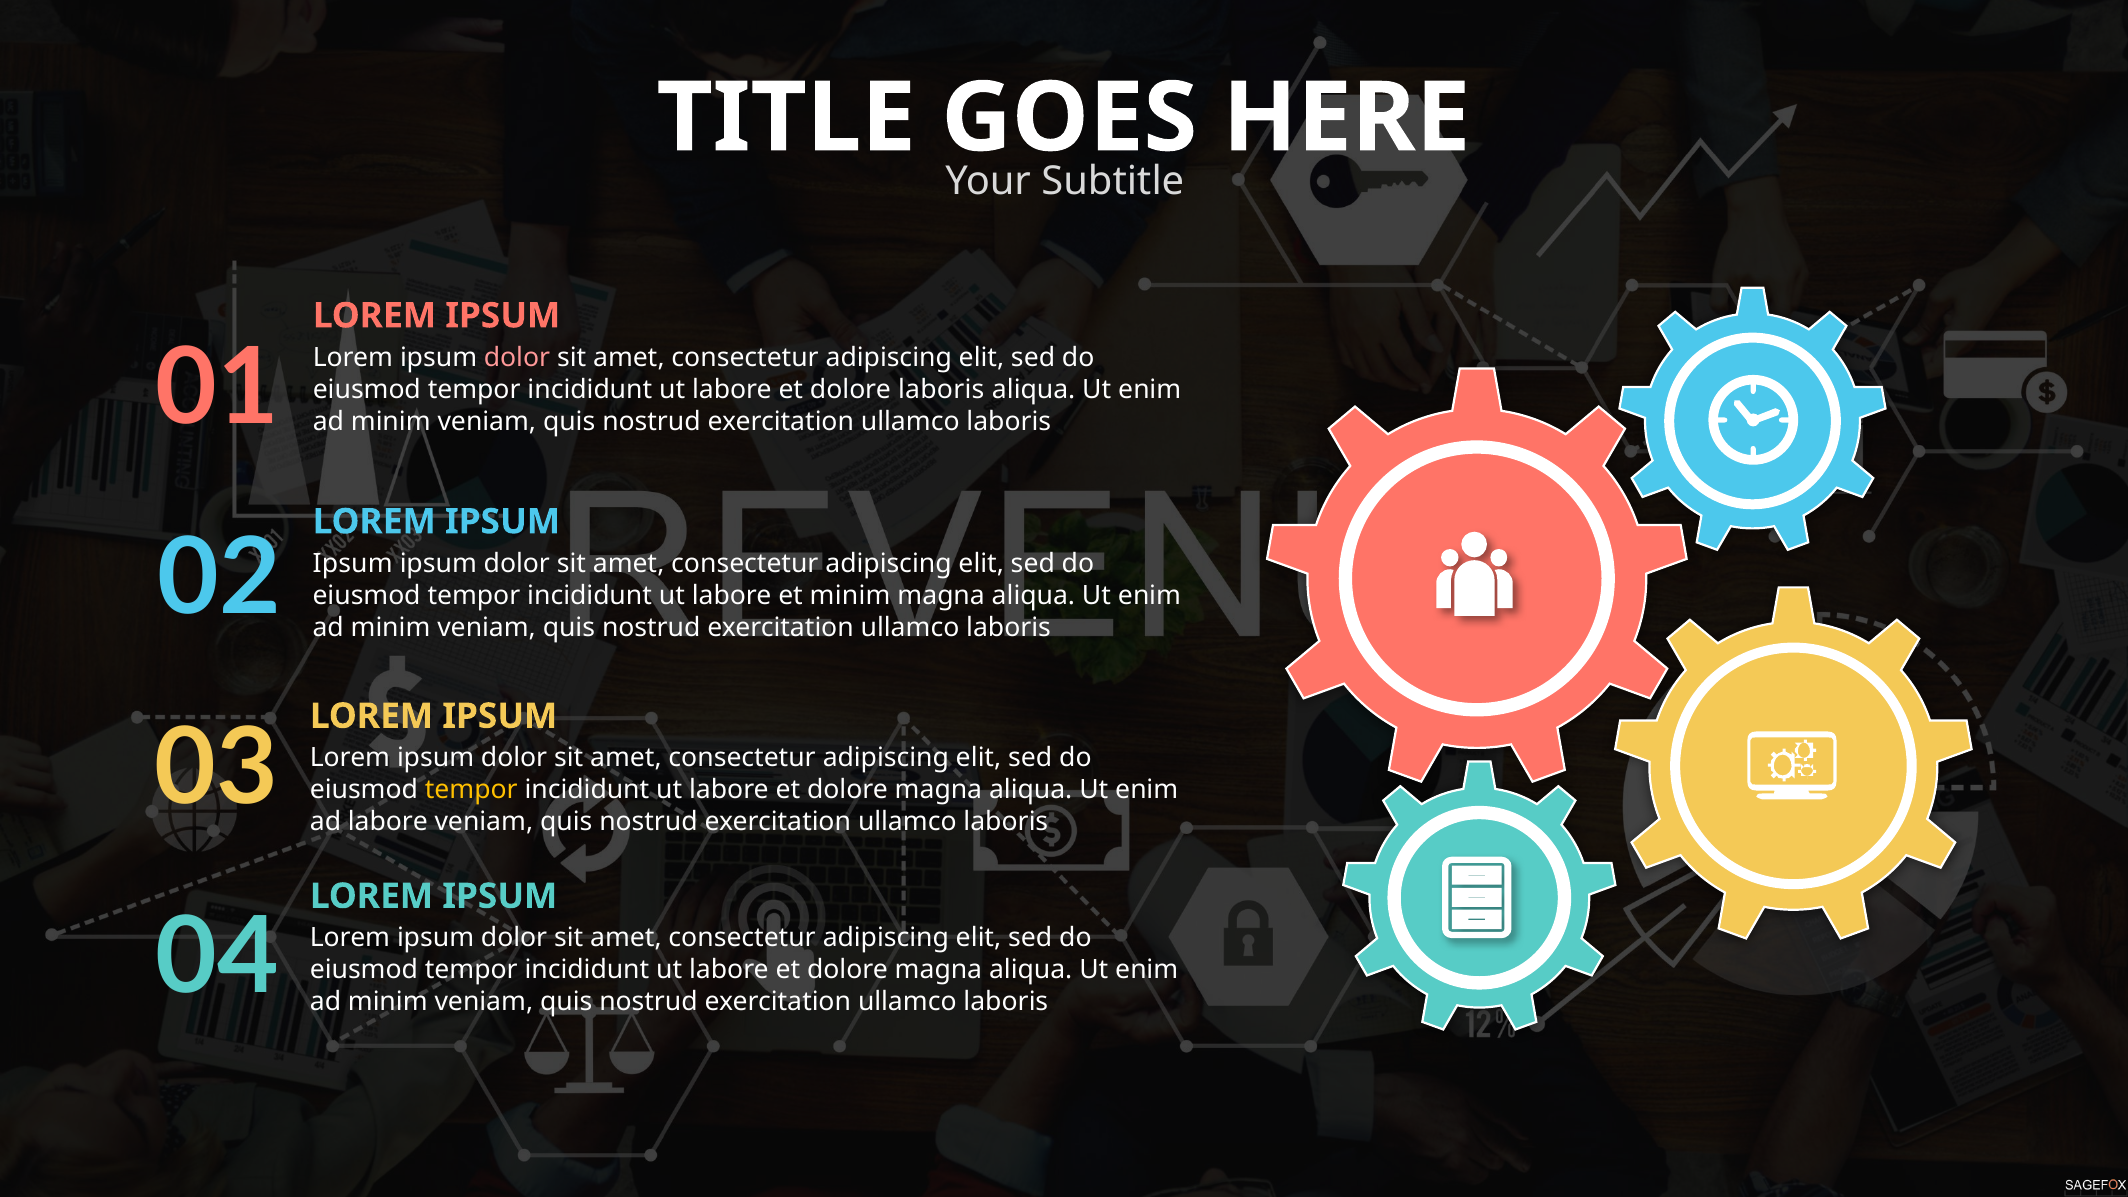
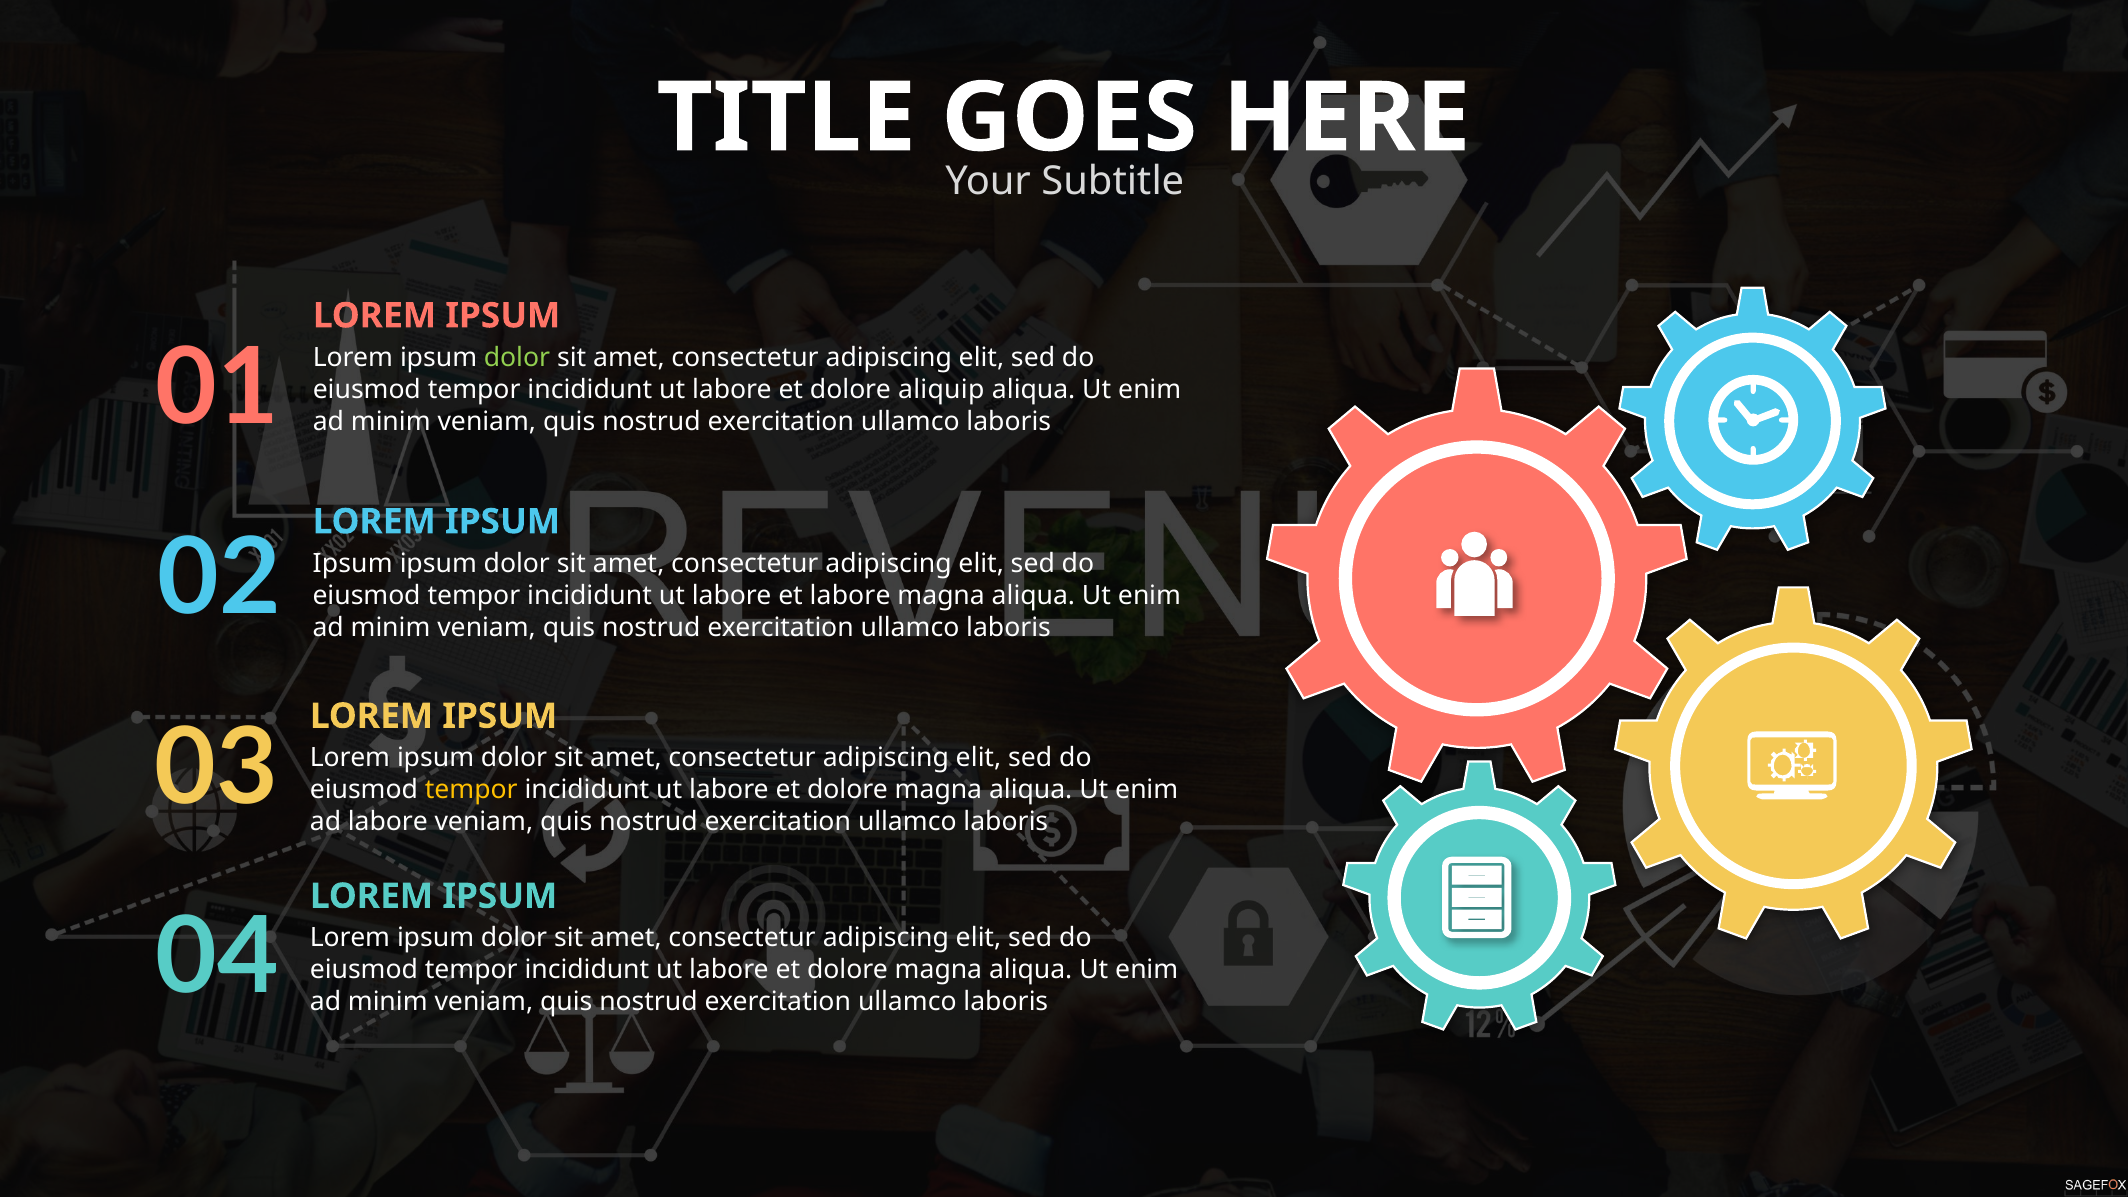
dolor colour: pink -> light green (517, 358)
dolore laboris: laboris -> aliquip (941, 390)
et minim: minim -> labore (850, 596)
